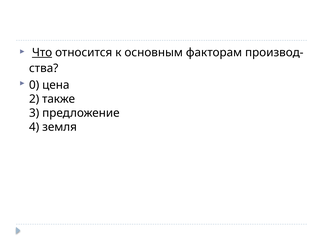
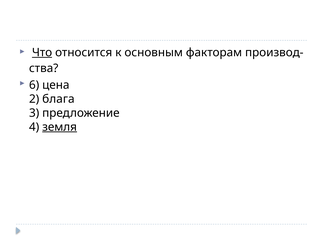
0: 0 -> 6 (34, 85)
также: также -> блага (58, 99)
земля underline: none -> present (60, 127)
